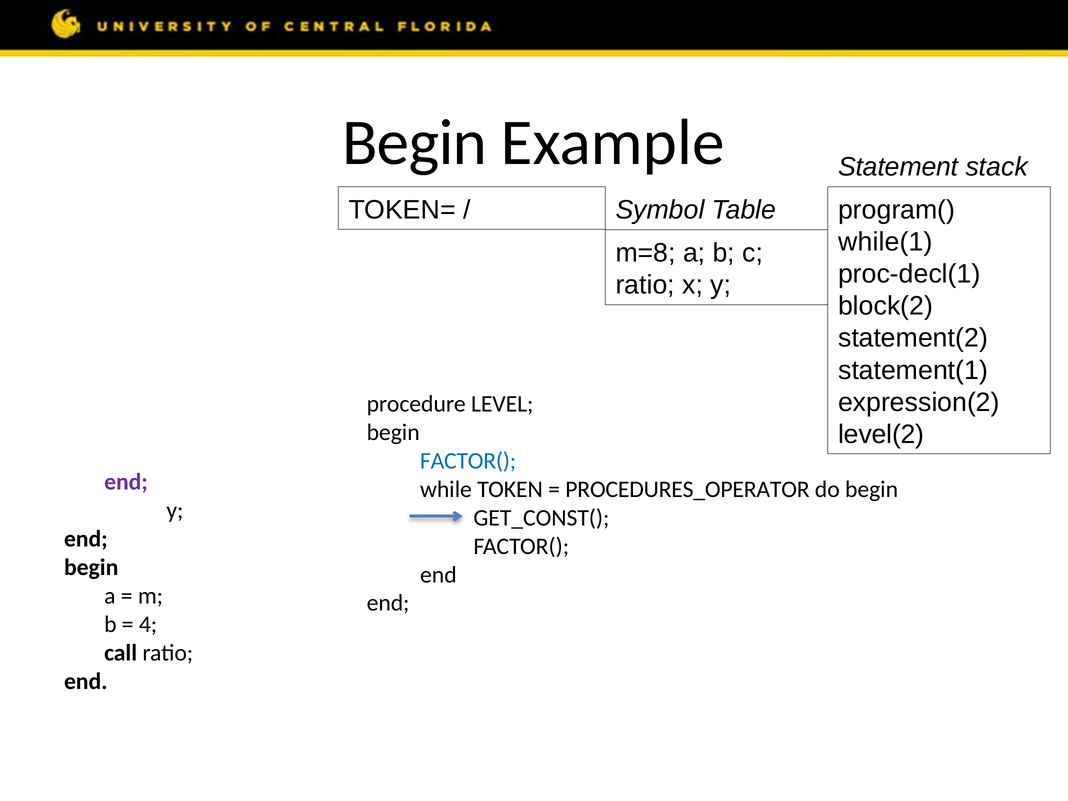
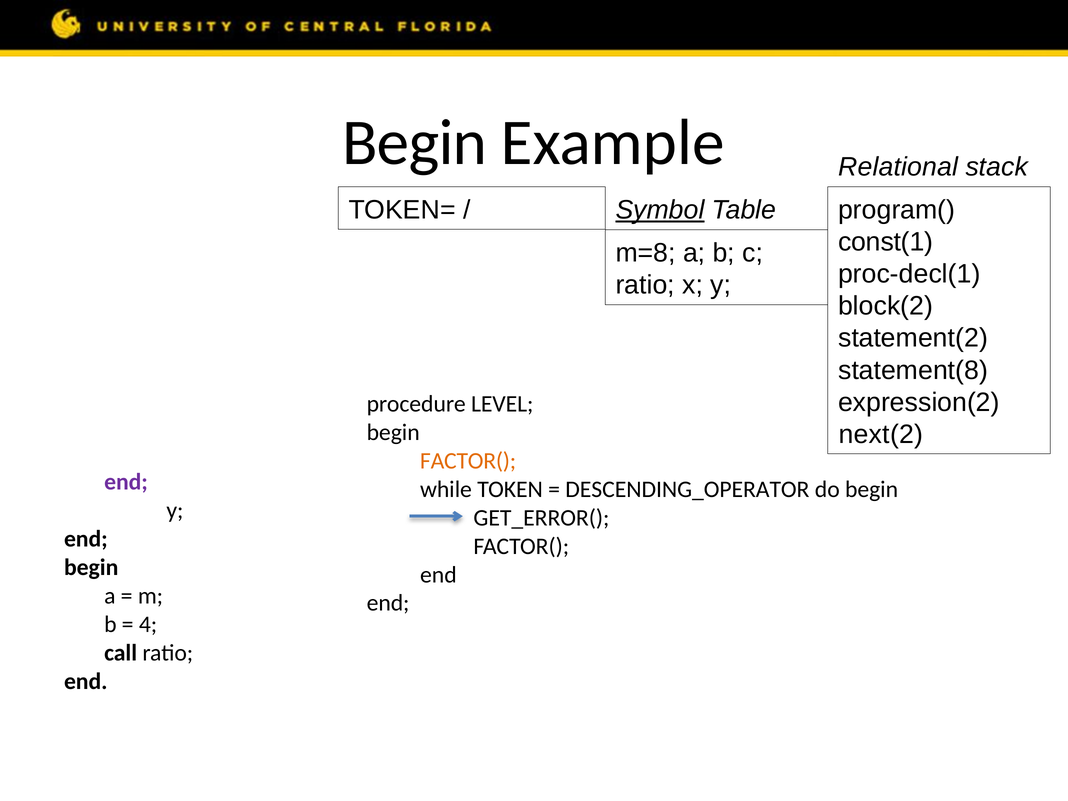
Statement: Statement -> Relational (898, 167)
Symbol underline: none -> present (660, 210)
while(1: while(1 -> const(1 (886, 242)
statement(1: statement(1 -> statement(8 (913, 370)
level(2: level(2 -> next(2 (881, 434)
FACTOR( colour: blue -> orange (468, 461)
PROCEDURES_OPERATOR: PROCEDURES_OPERATOR -> DESCENDING_OPERATOR (687, 489)
GET_CONST(: GET_CONST( -> GET_ERROR( (541, 518)
